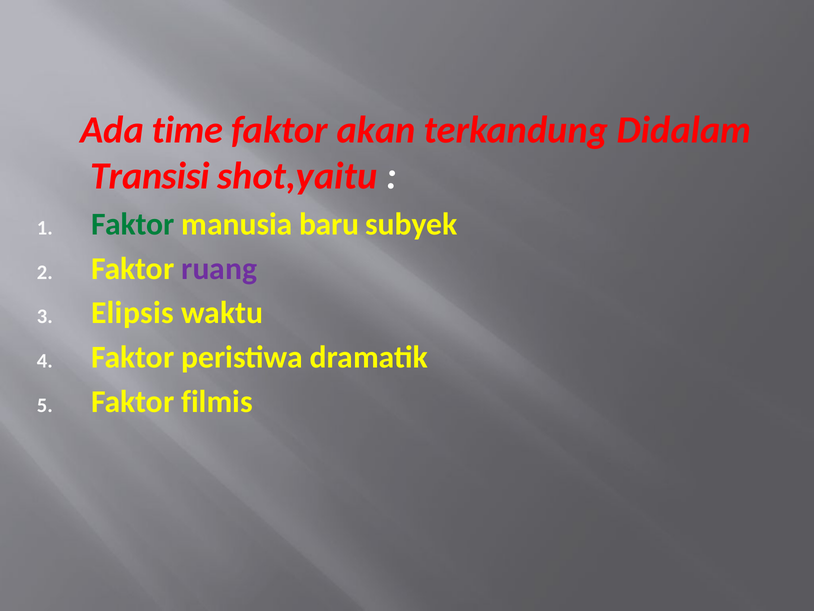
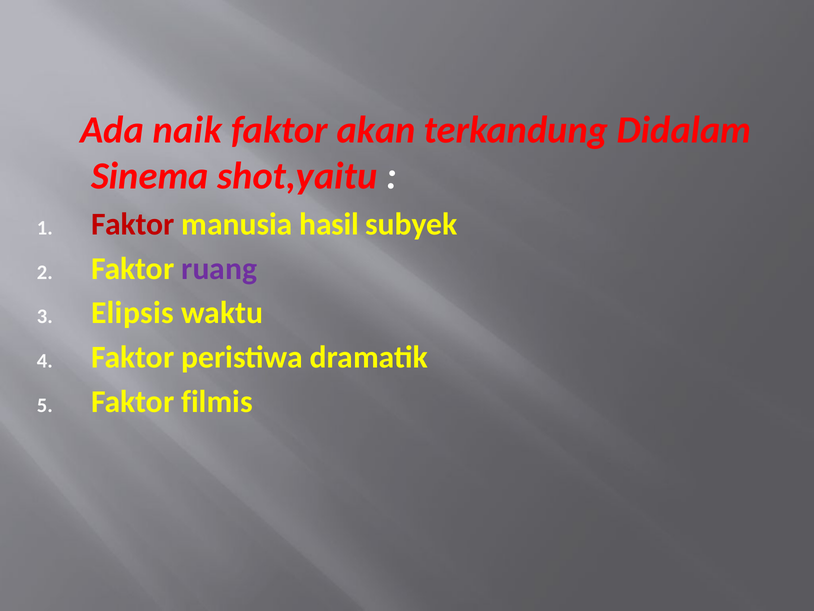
time: time -> naik (187, 130)
Transisi: Transisi -> Sinema (150, 176)
Faktor colour: green -> red (133, 224)
baru: baru -> hasil (329, 224)
